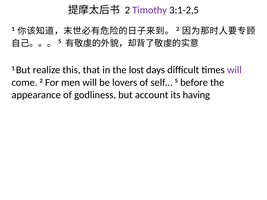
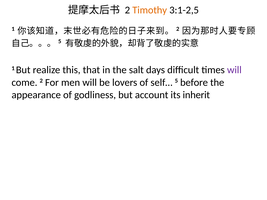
Timothy colour: purple -> orange (150, 10)
lost: lost -> salt (136, 70)
having: having -> inherit (196, 95)
